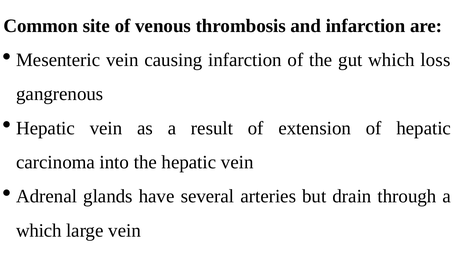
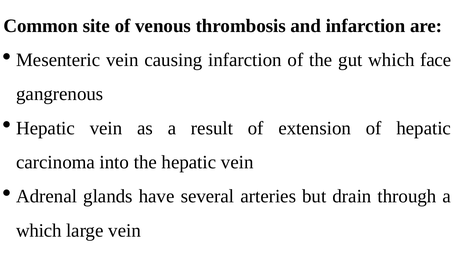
loss: loss -> face (436, 60)
